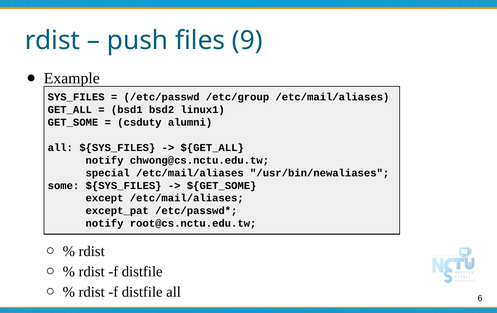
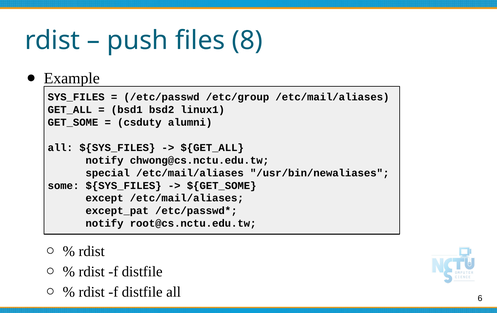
9: 9 -> 8 (247, 40)
